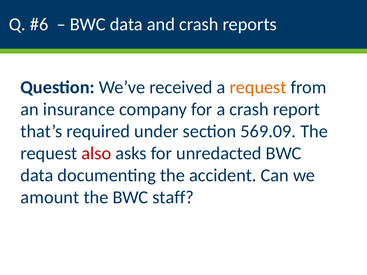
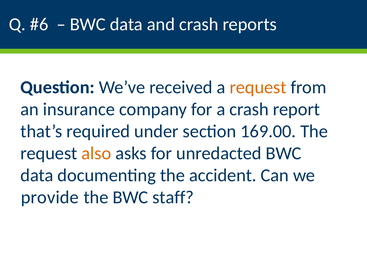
569.09: 569.09 -> 169.00 (268, 131)
also colour: red -> orange (96, 153)
amount: amount -> provide (50, 197)
